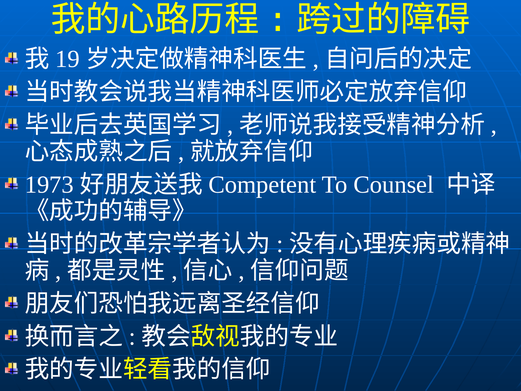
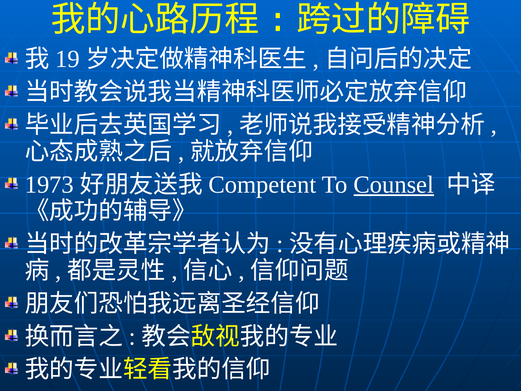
Counsel underline: none -> present (394, 184)
